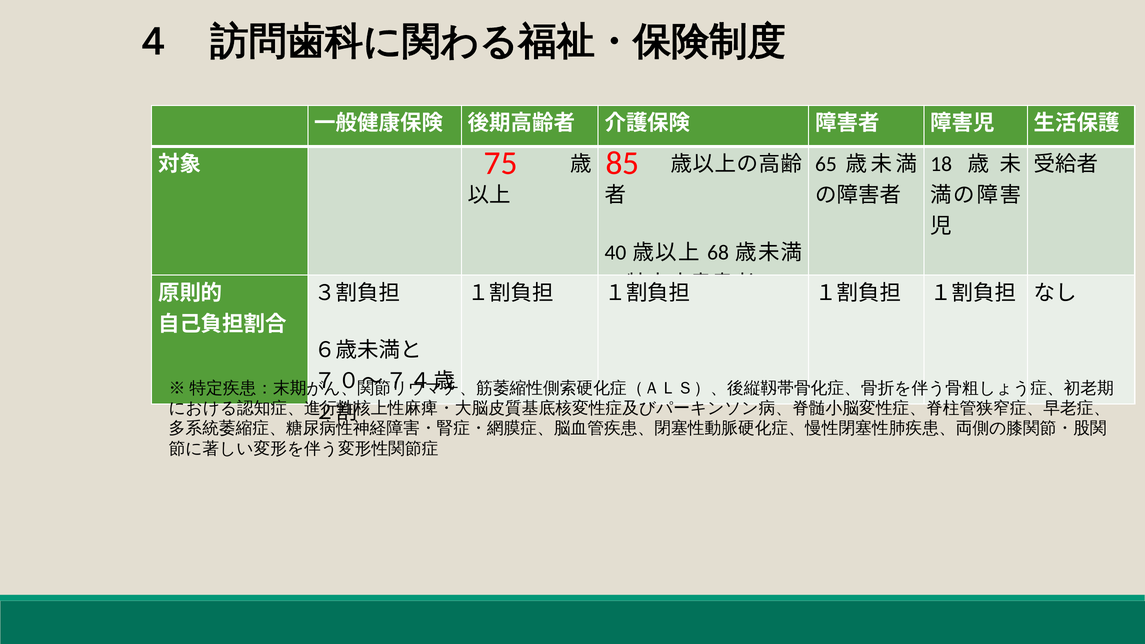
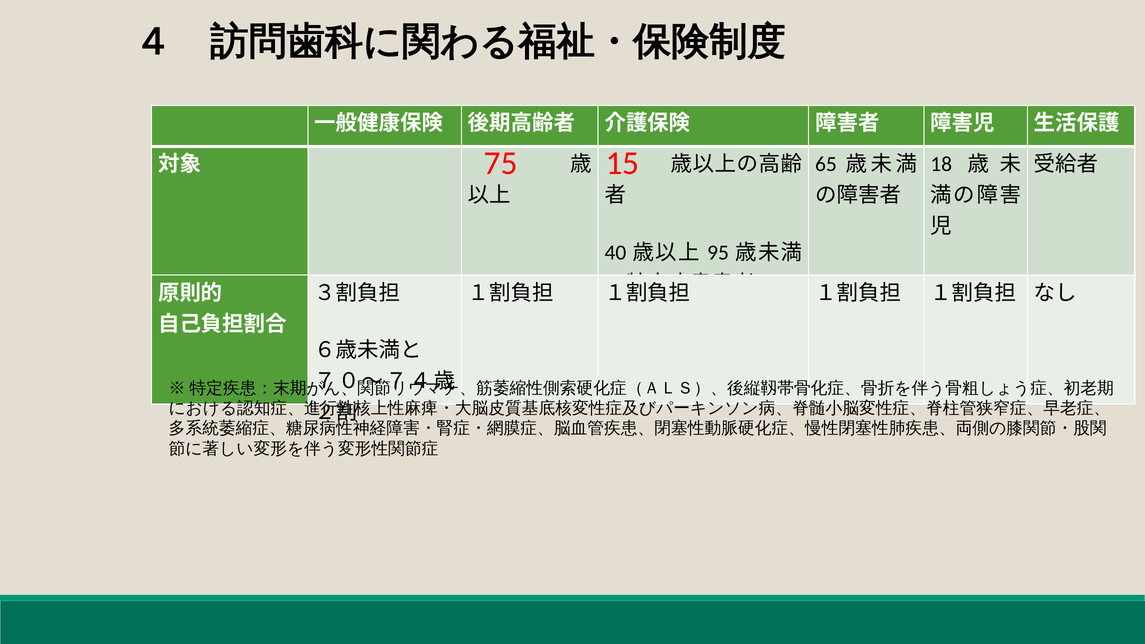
85: 85 -> 15 (622, 163)
68: 68 -> 95 (718, 253)
